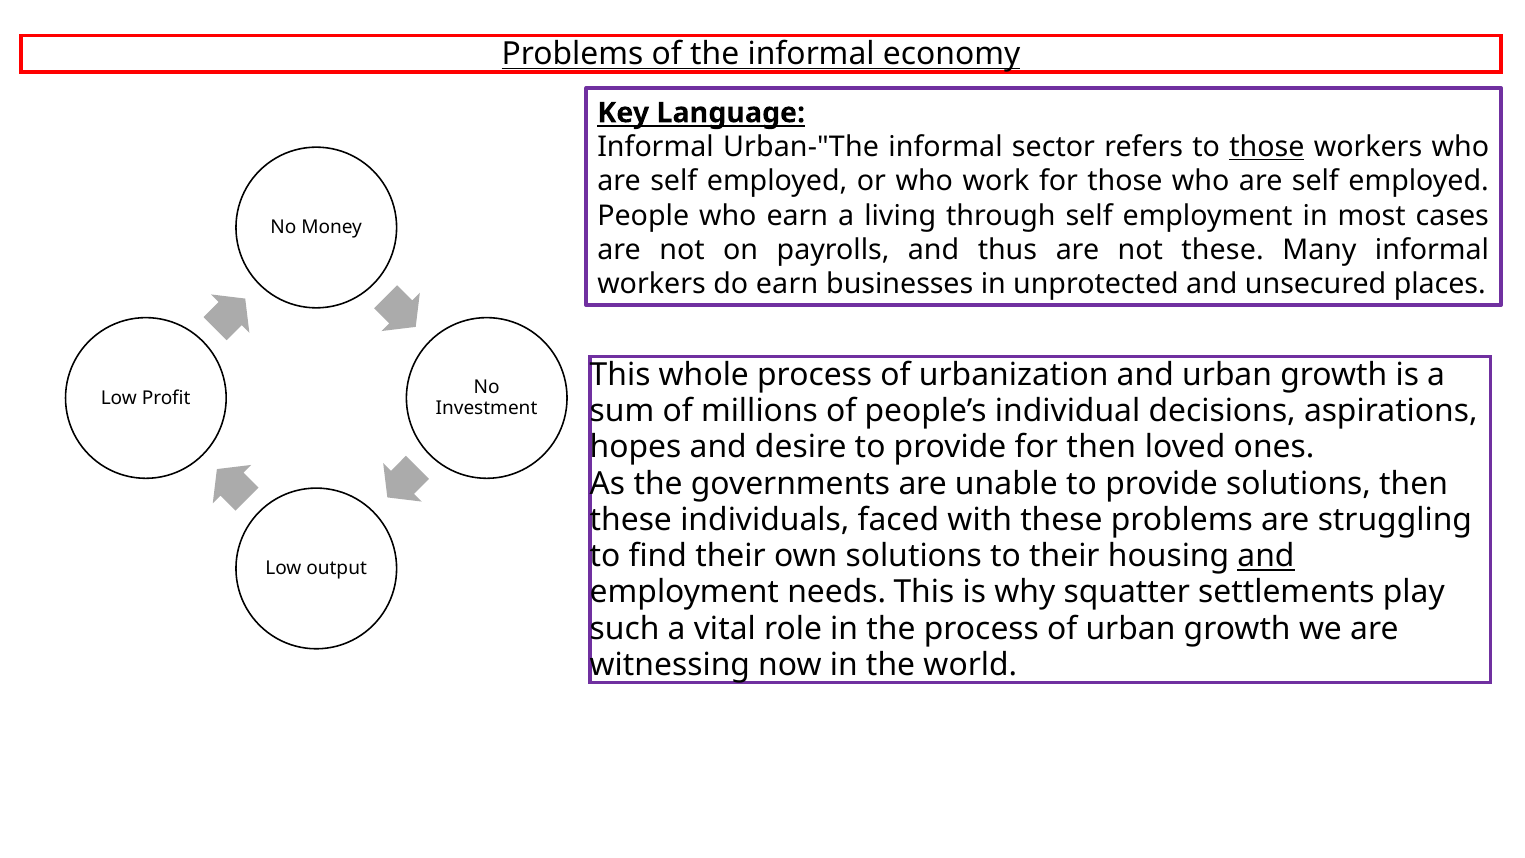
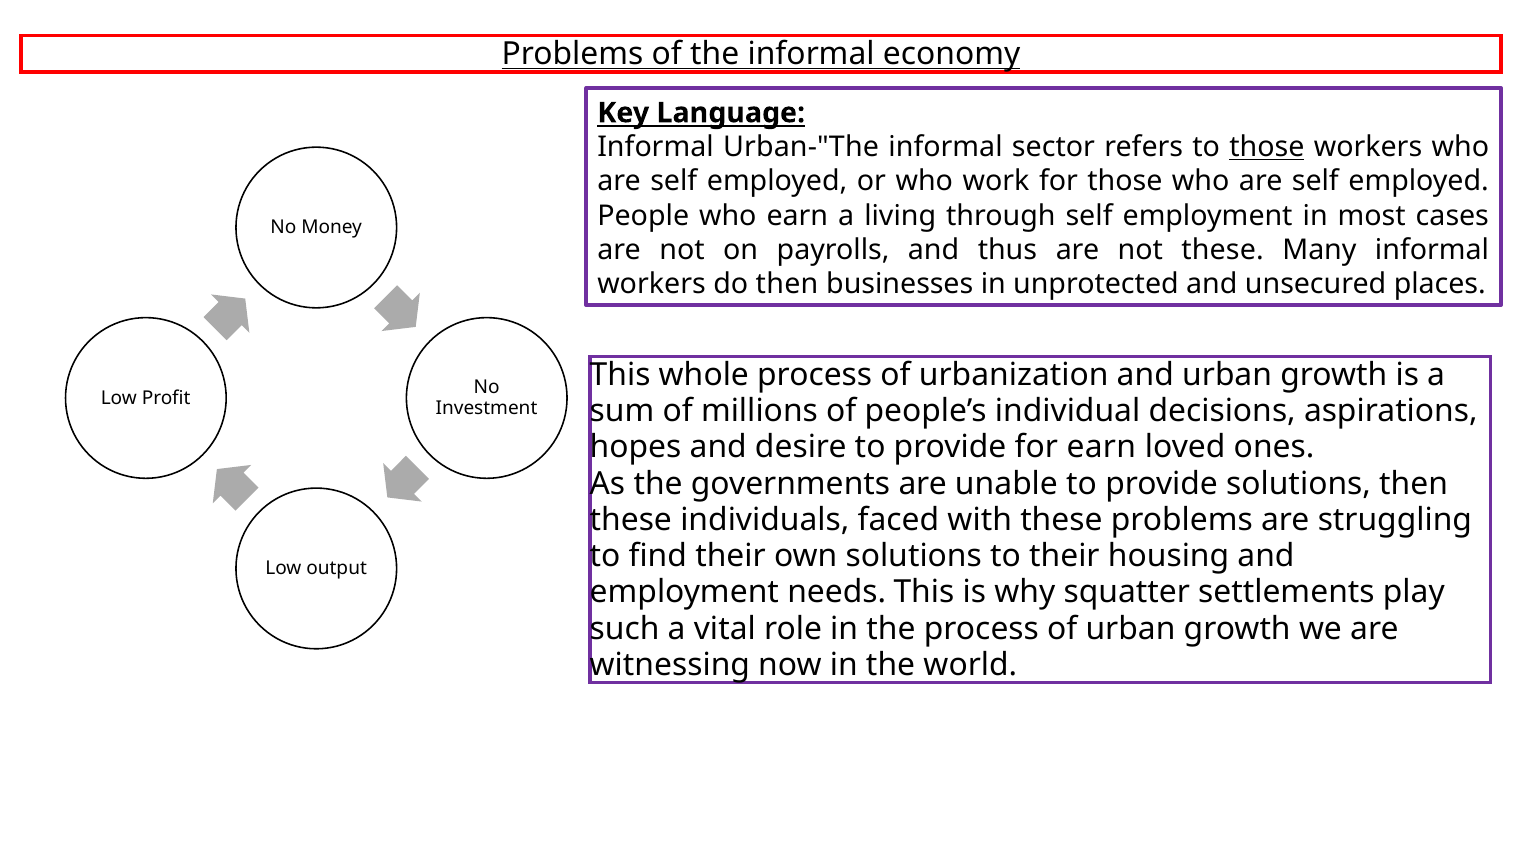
do earn: earn -> then (787, 284)
for then: then -> earn (1101, 447)
and underline: present -> none (1266, 556)
